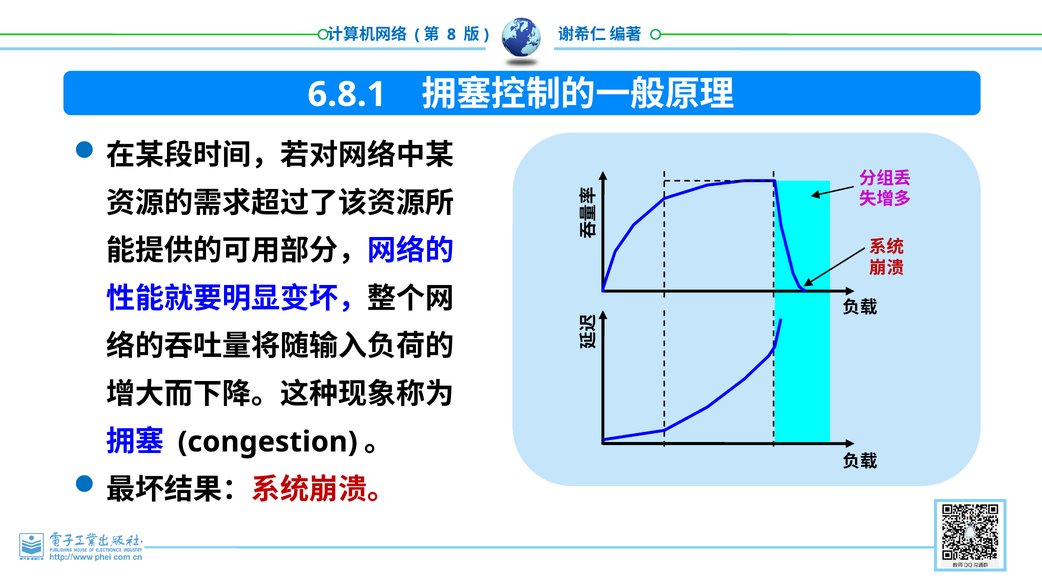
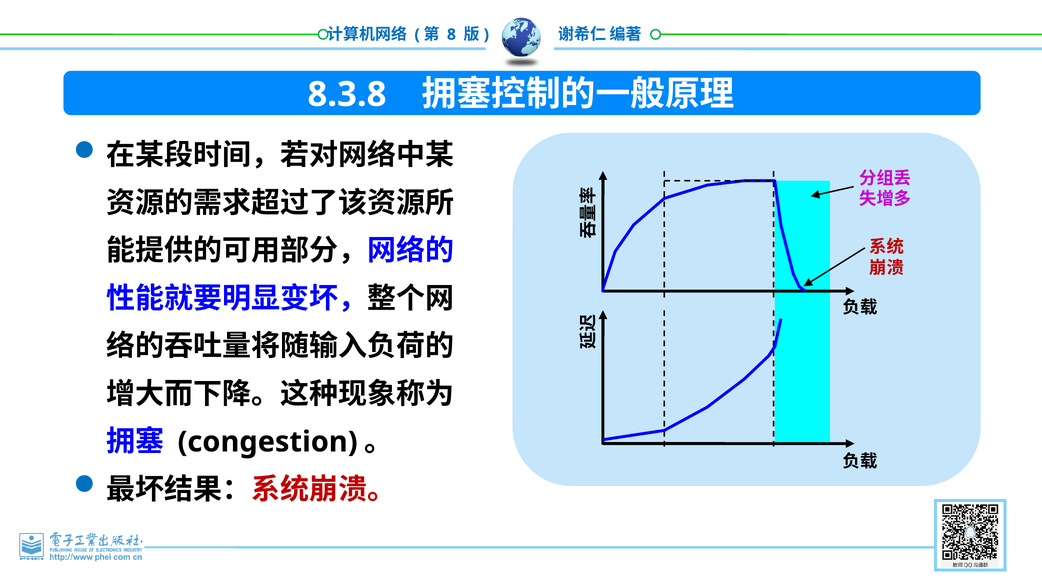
6.8.1: 6.8.1 -> 8.3.8 (347, 94)
